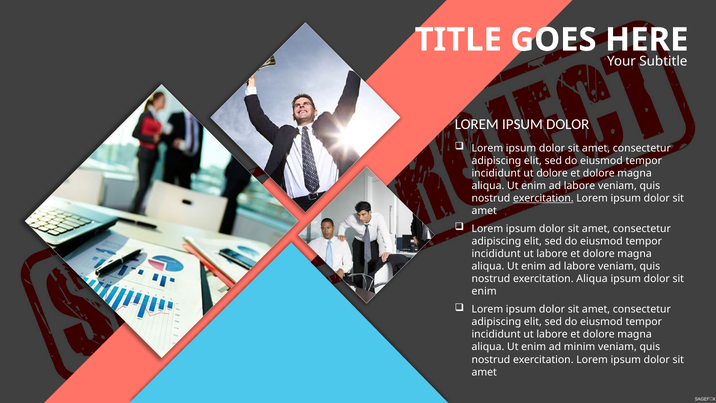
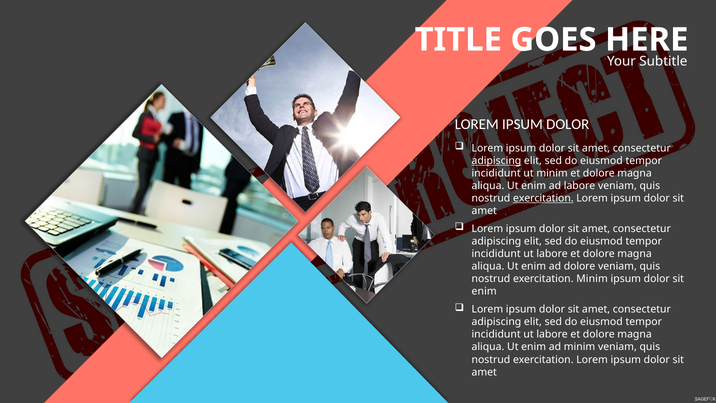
adipiscing underline: none -> present (496, 161)
ut dolore: dolore -> minim (552, 173)
labore: labore -> dolore (580, 266)
exercitation Aliqua: Aliqua -> Minim (592, 279)
